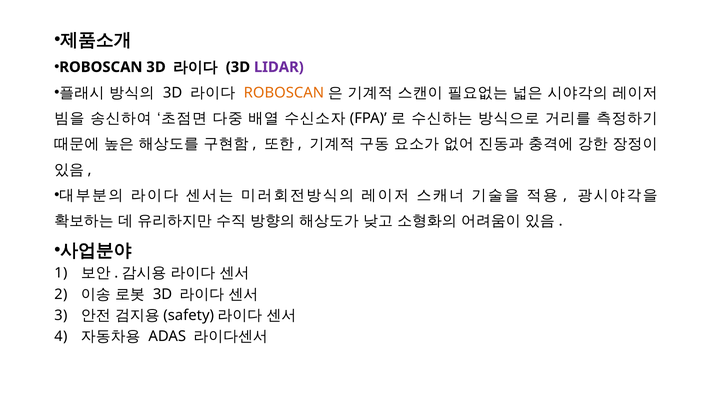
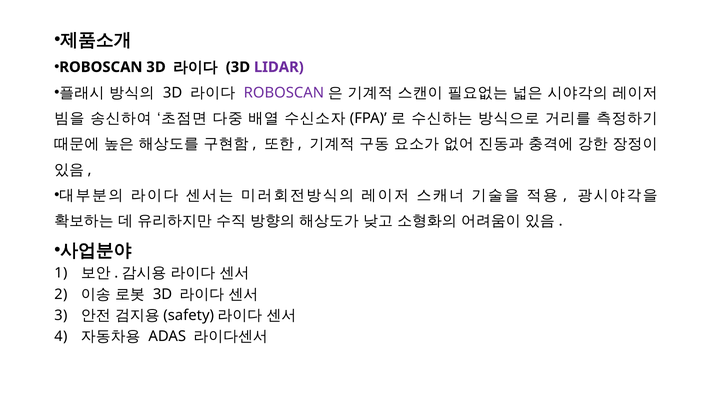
ROBOSCAN colour: orange -> purple (284, 93)
